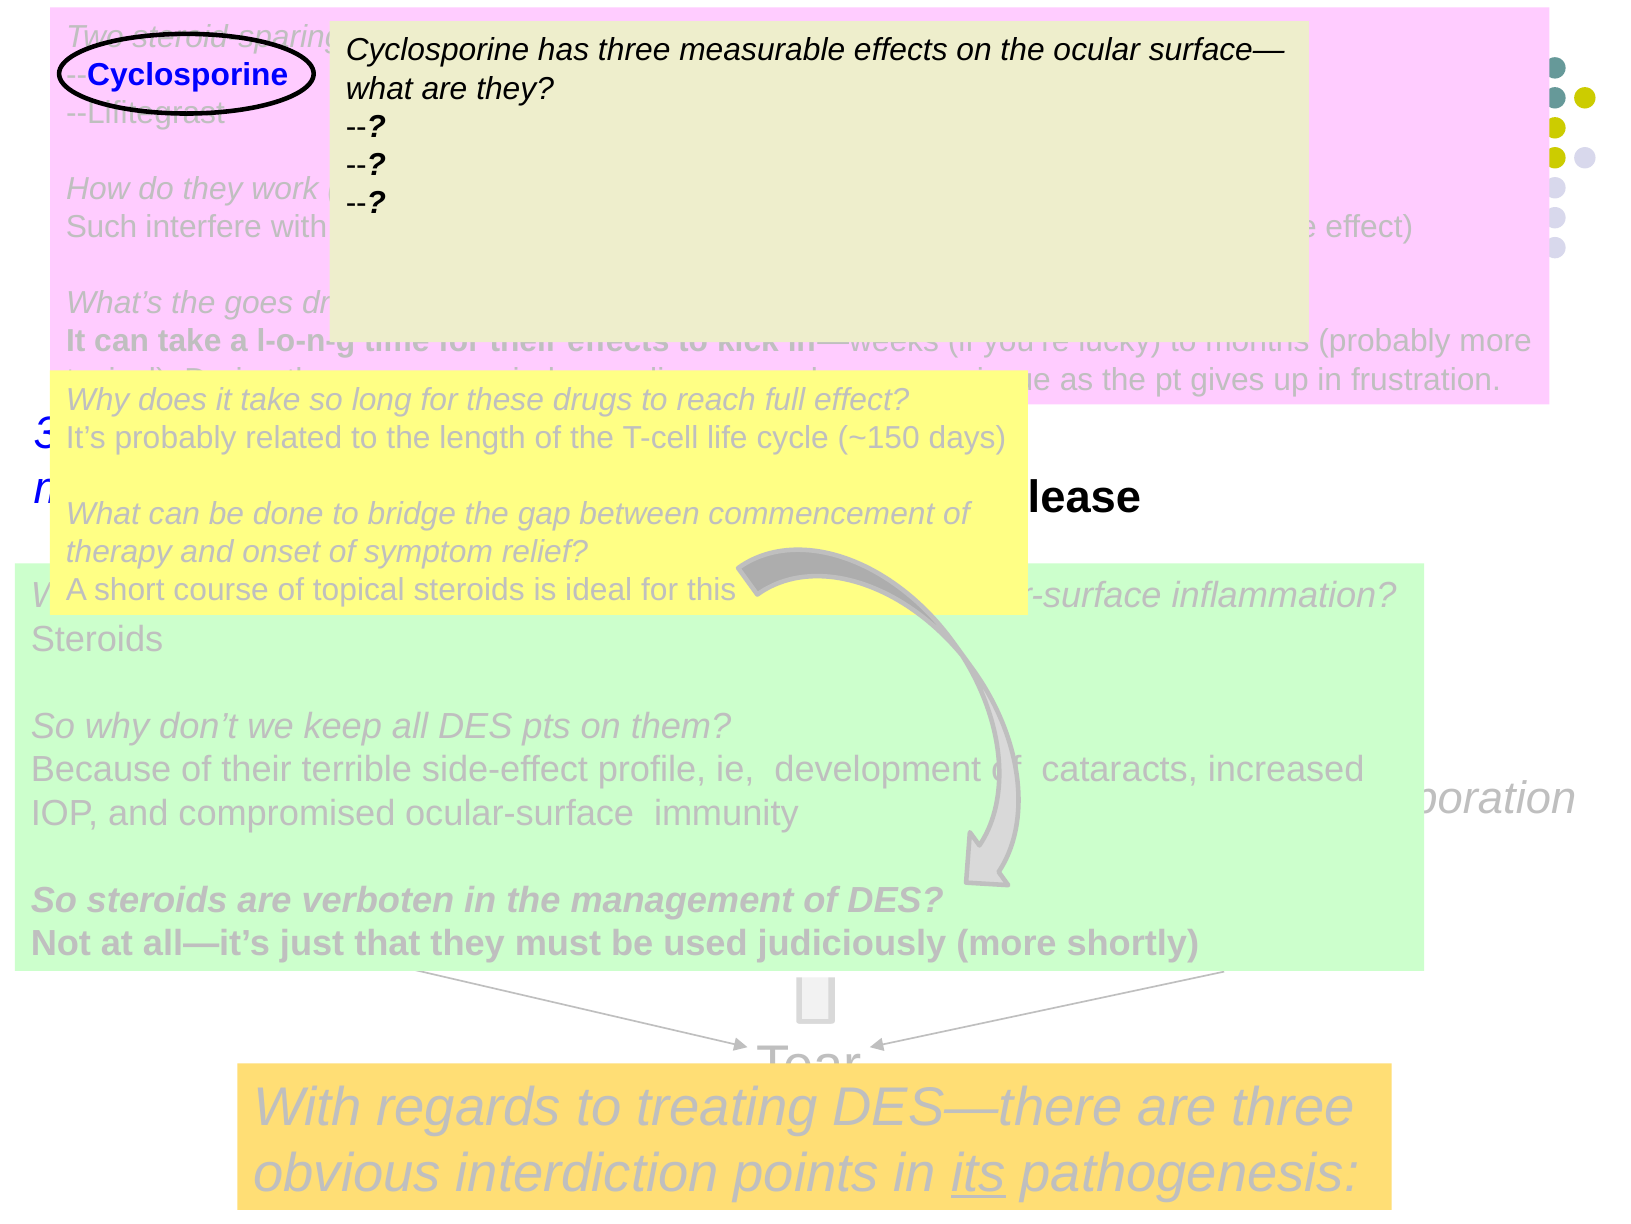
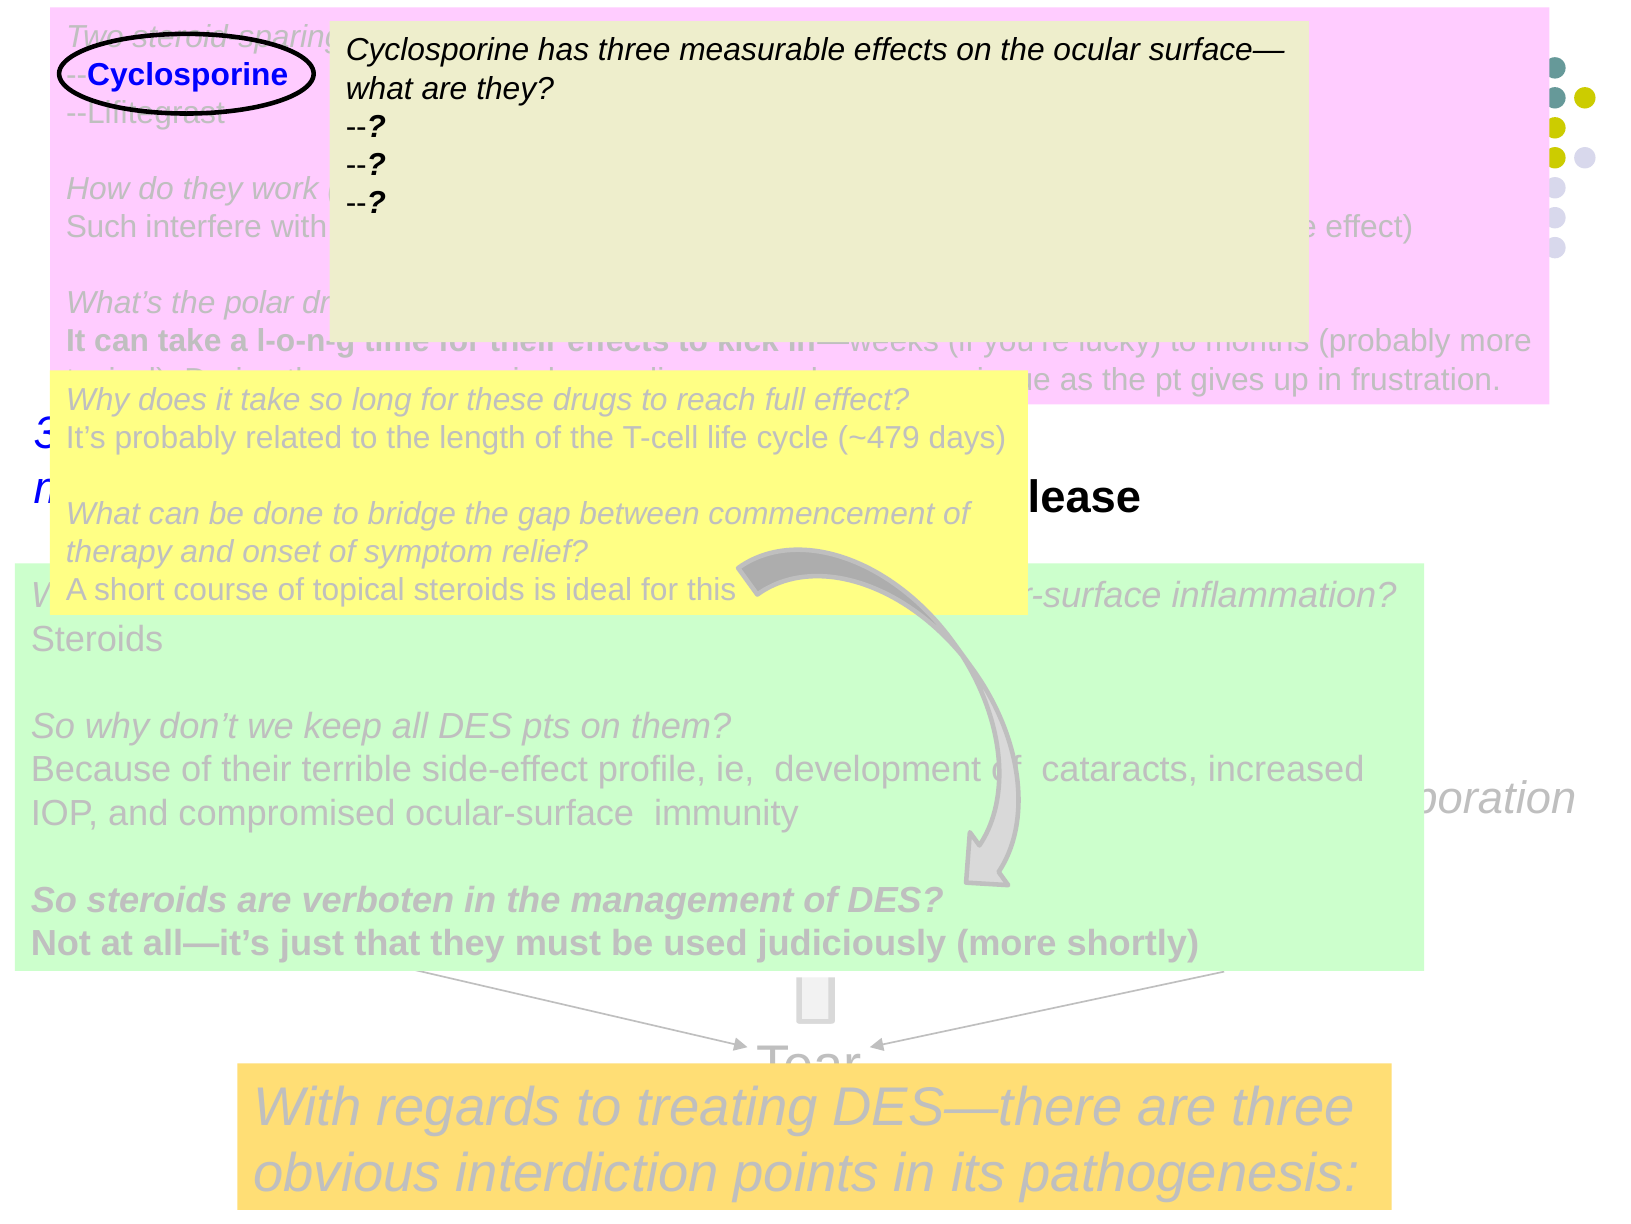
goes: goes -> polar (259, 303)
~150: ~150 -> ~479 (879, 437)
its underline: present -> none (978, 1172)
